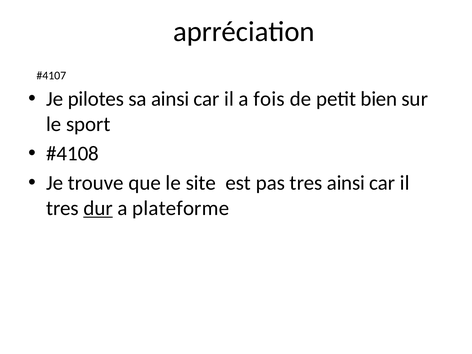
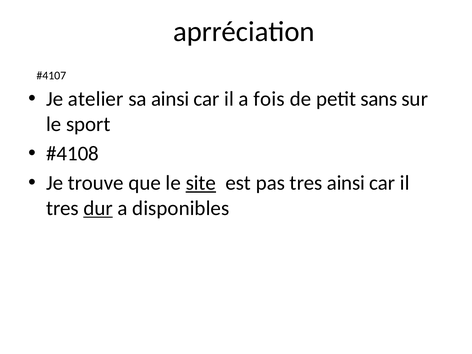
pilotes: pilotes -> atelier (96, 99)
bien: bien -> sans (379, 99)
site underline: none -> present (201, 183)
plateforme: plateforme -> disponibles (181, 208)
